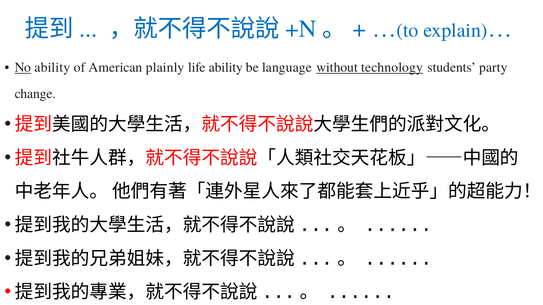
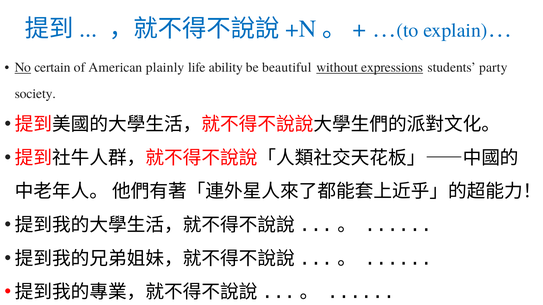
No ability: ability -> certain (53, 67)
language: language -> beautiful (287, 67)
technology: technology -> expressions (392, 67)
change: change -> society (35, 94)
